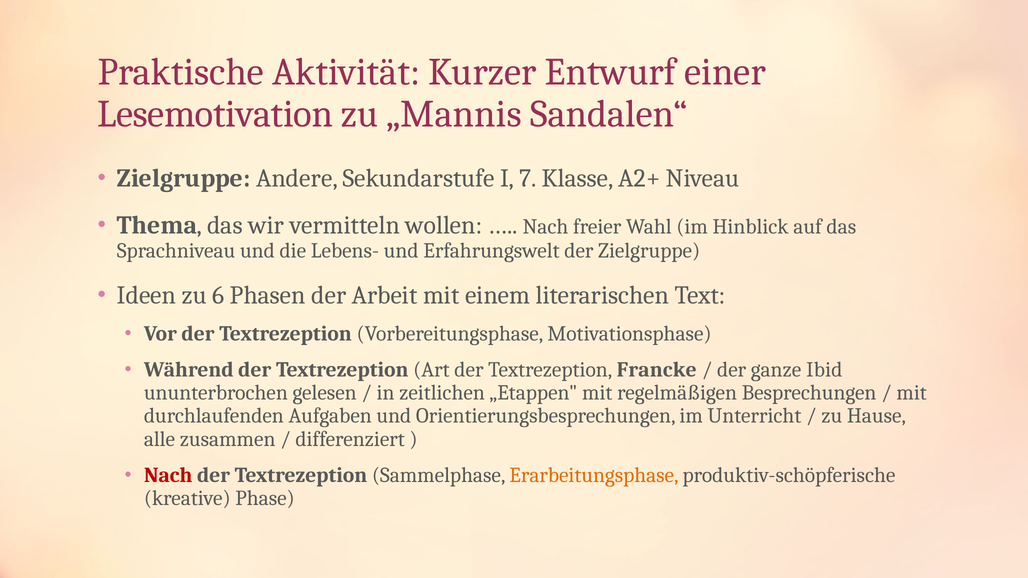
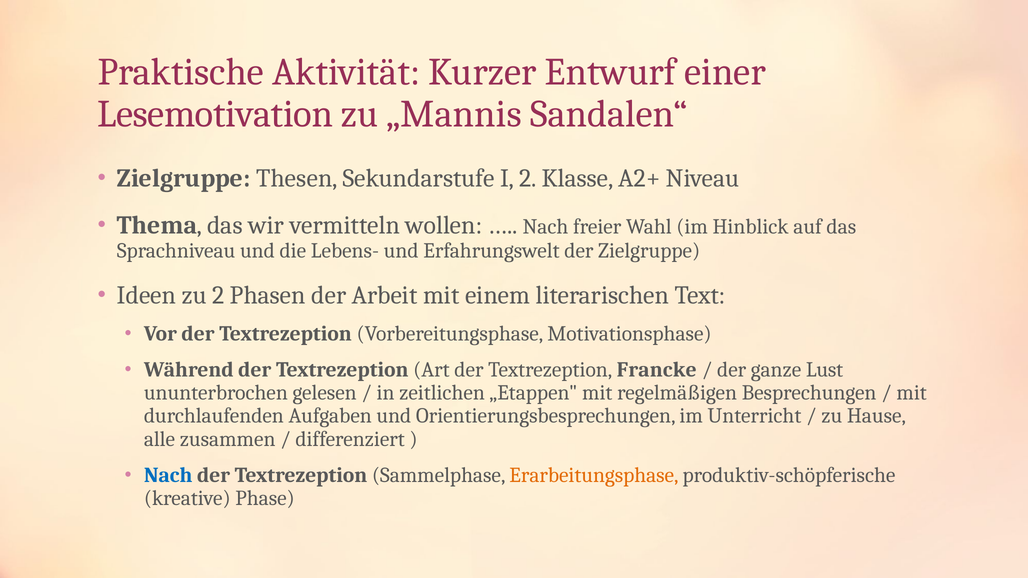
Andere: Andere -> Thesen (297, 178)
I 7: 7 -> 2 (528, 178)
zu 6: 6 -> 2 (218, 295)
Ibid: Ibid -> Lust (825, 370)
Nach colour: red -> blue (168, 475)
